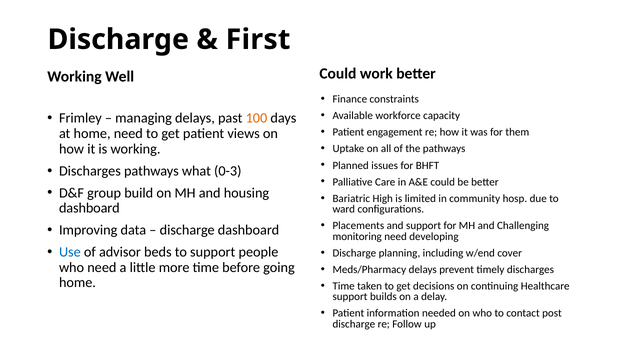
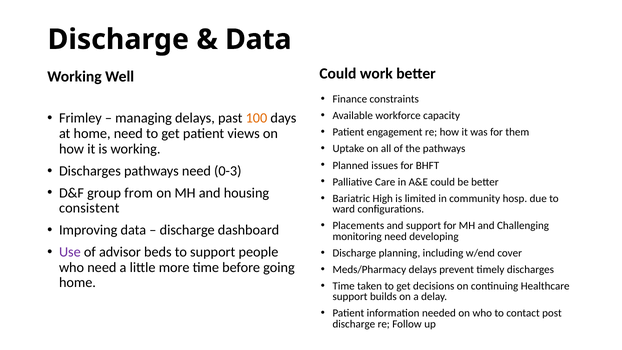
First: First -> Data (258, 39)
pathways what: what -> need (196, 171)
build: build -> from (139, 193)
dashboard: dashboard -> consistent (89, 208)
Use colour: blue -> purple (70, 252)
